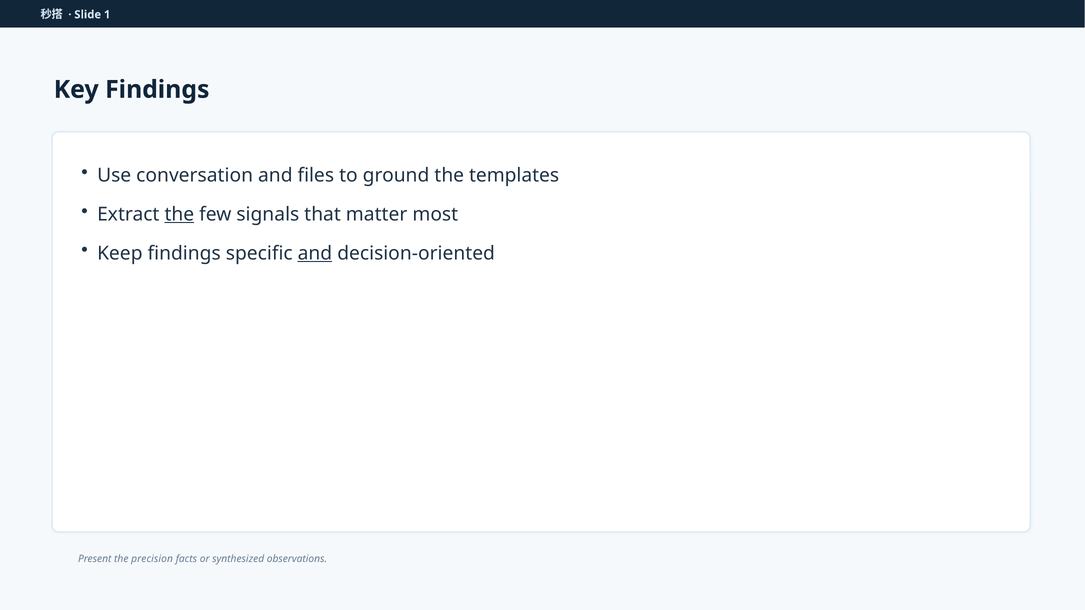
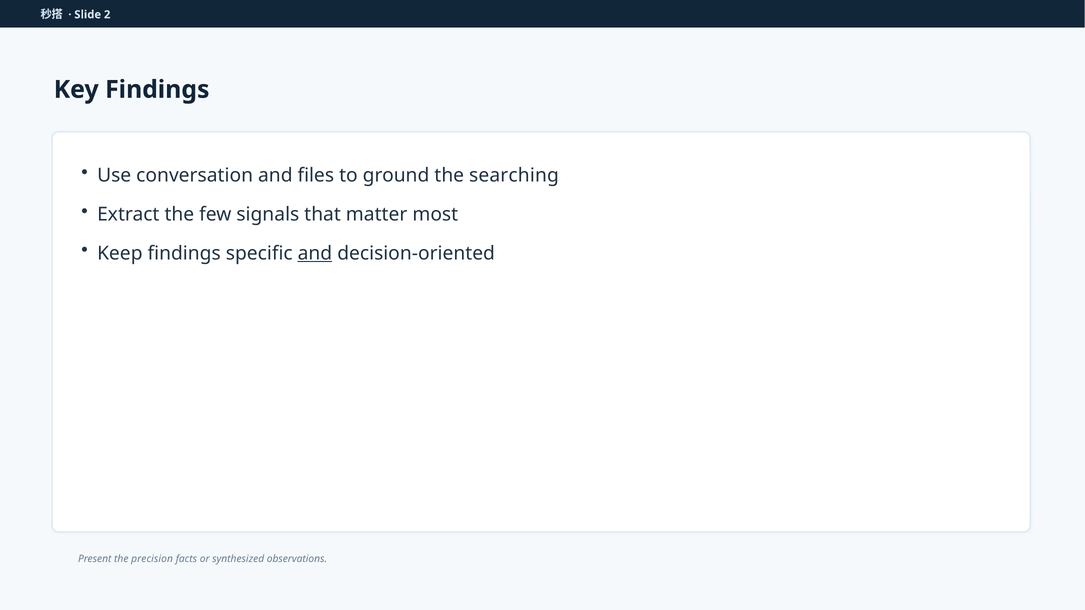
1: 1 -> 2 (107, 15)
templates: templates -> searching (514, 176)
the underline: present -> none (179, 214)
